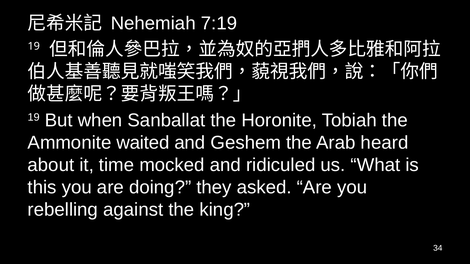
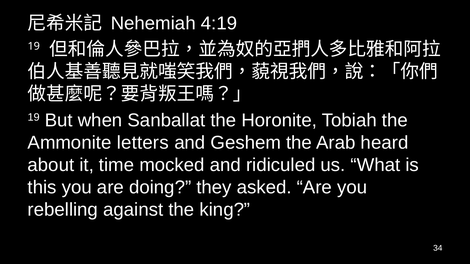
7:19: 7:19 -> 4:19 (219, 23)
waited: waited -> letters (143, 143)
